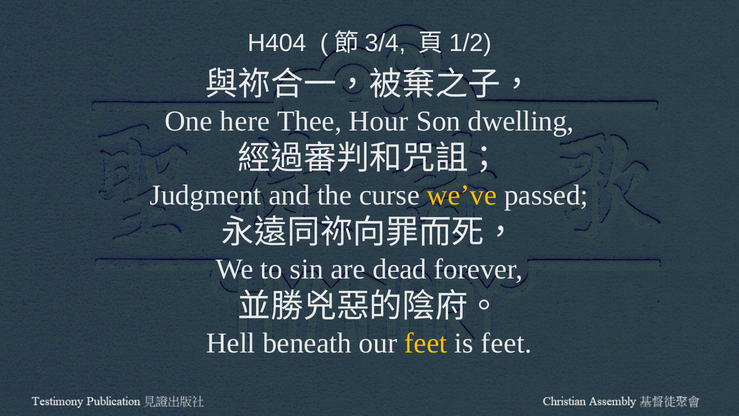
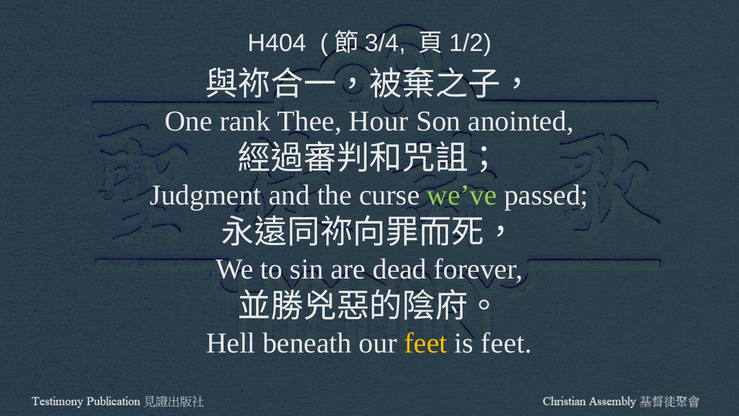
here: here -> rank (245, 121)
dwelling: dwelling -> anointed (521, 121)
we’ve colour: yellow -> light green (462, 195)
